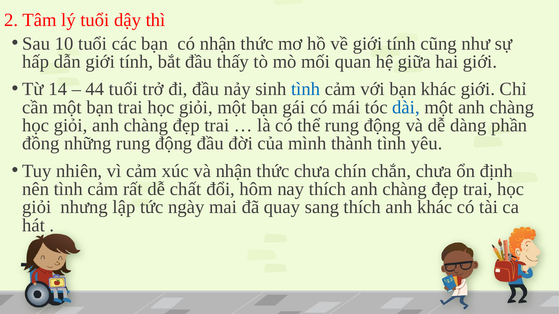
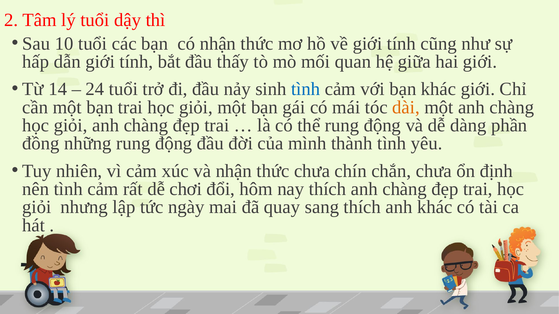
44: 44 -> 24 (95, 89)
dài colour: blue -> orange (406, 107)
chất: chất -> chơi (186, 189)
